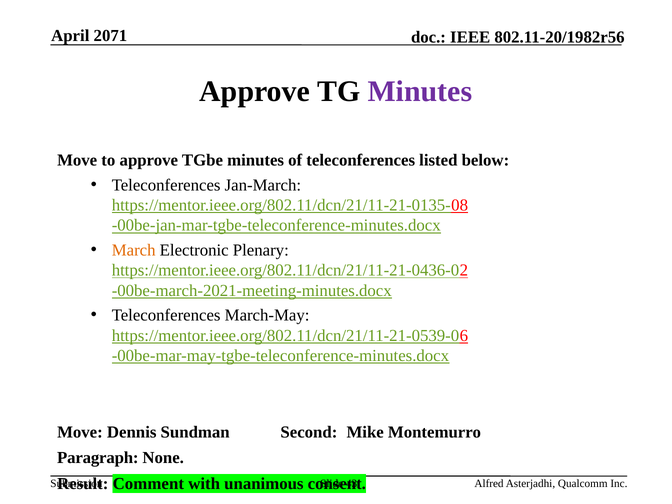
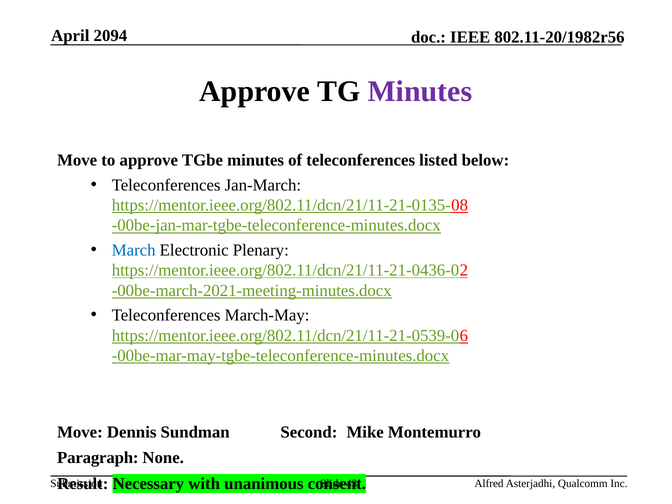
2071: 2071 -> 2094 (110, 36)
March colour: orange -> blue (134, 250)
Comment: Comment -> Necessary (148, 484)
